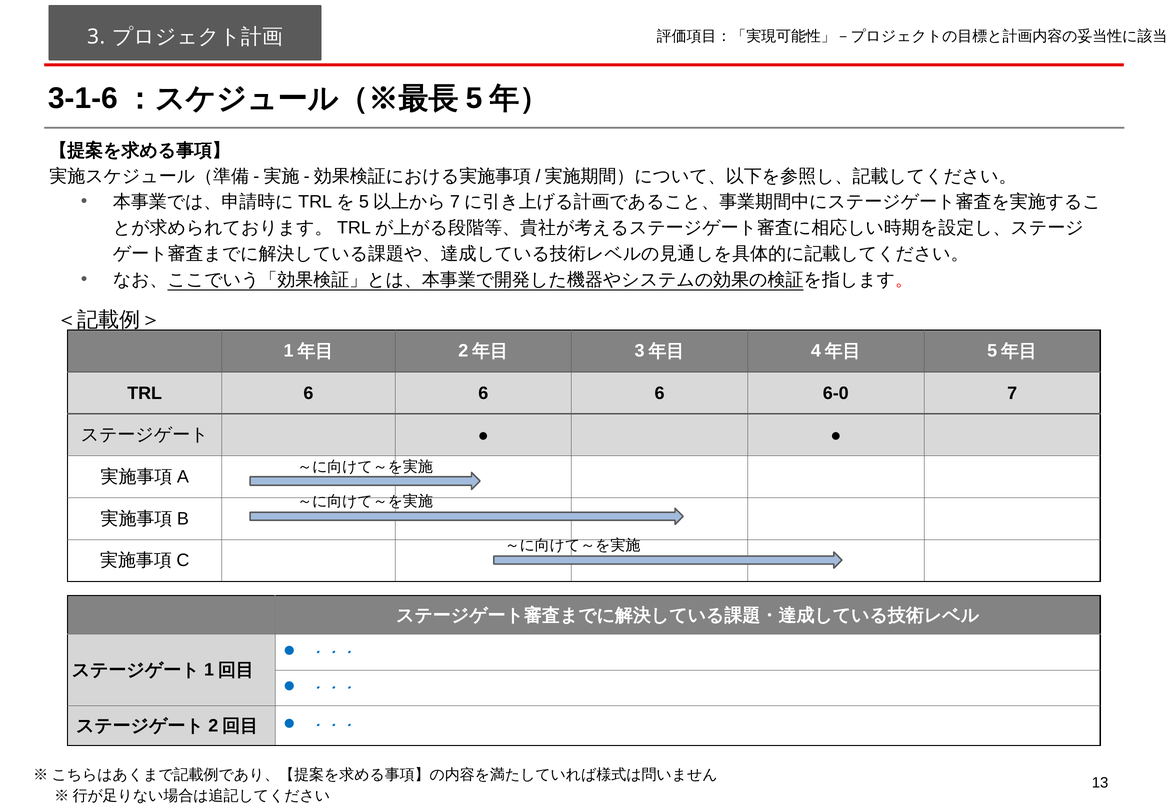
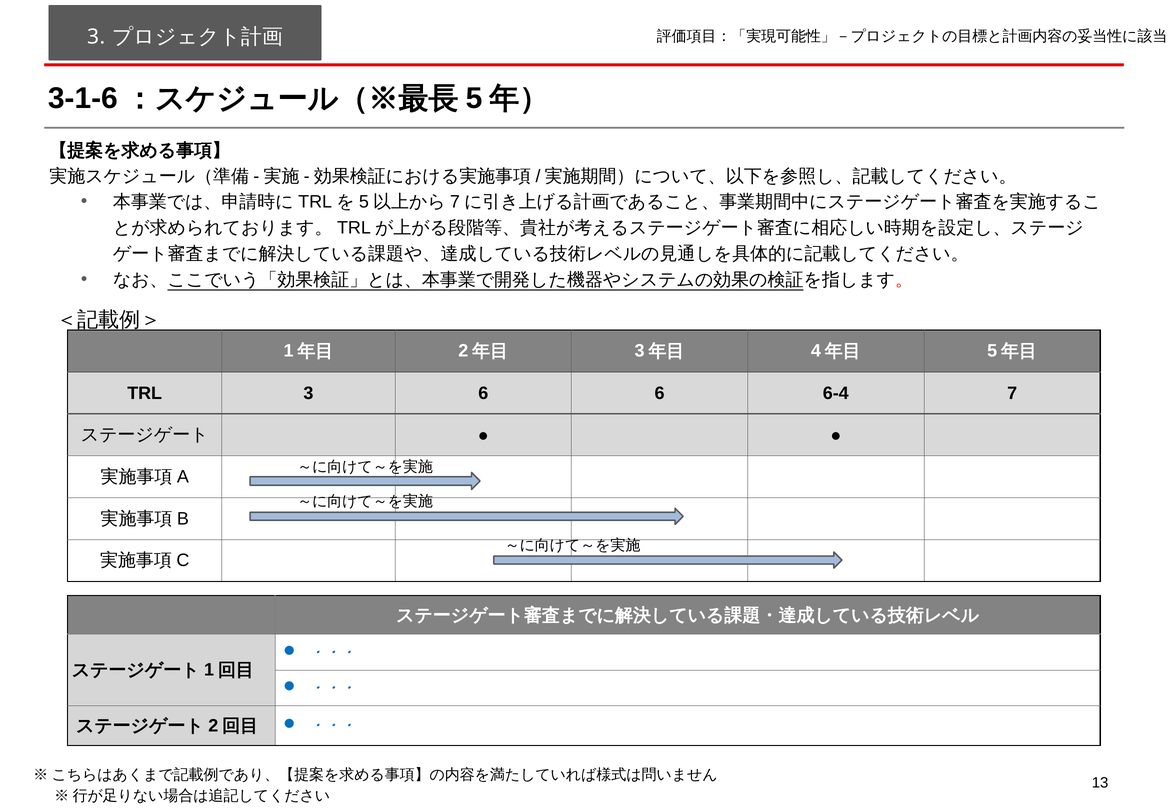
TRL 6: 6 -> 3 (308, 393)
6-0: 6-0 -> 6-4 (836, 393)
